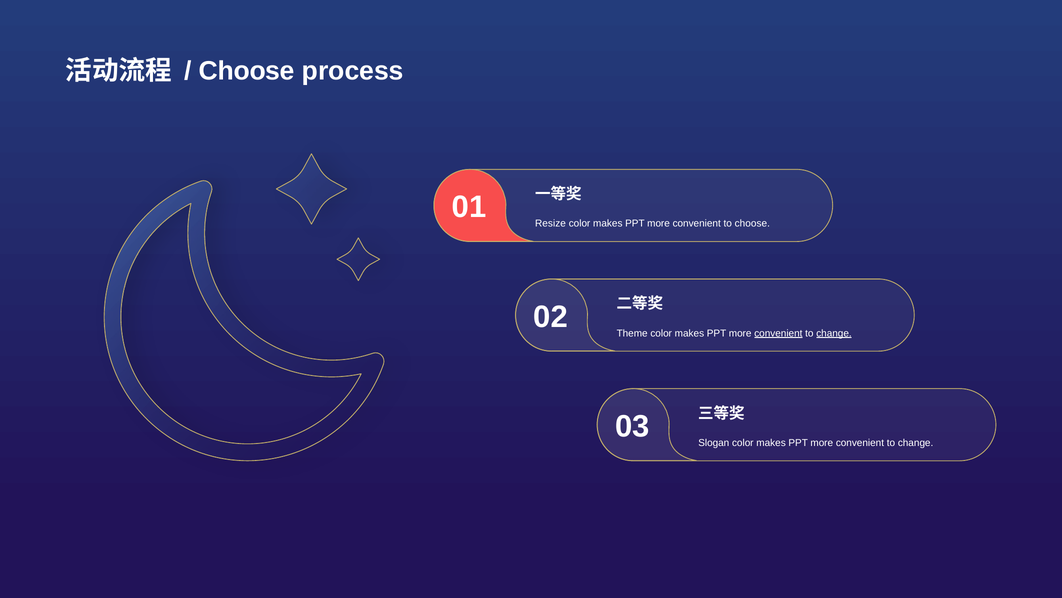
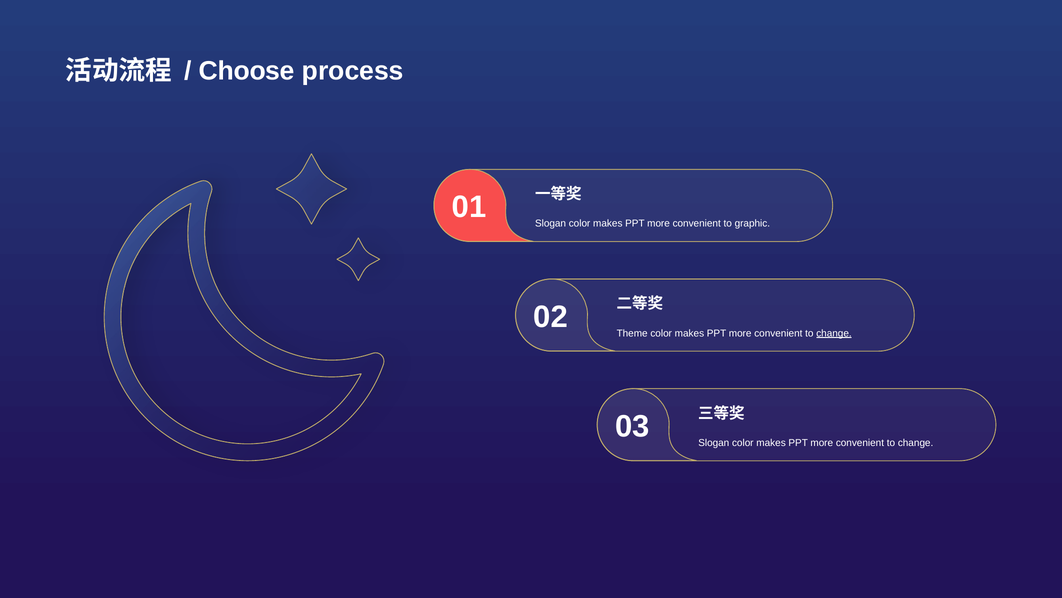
Resize: Resize -> Slogan (551, 223)
to choose: choose -> graphic (752, 223)
convenient underline: present -> none (778, 333)
